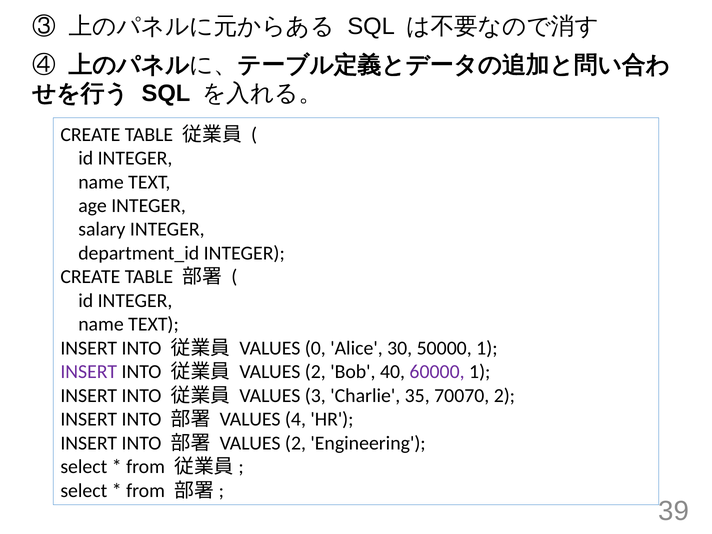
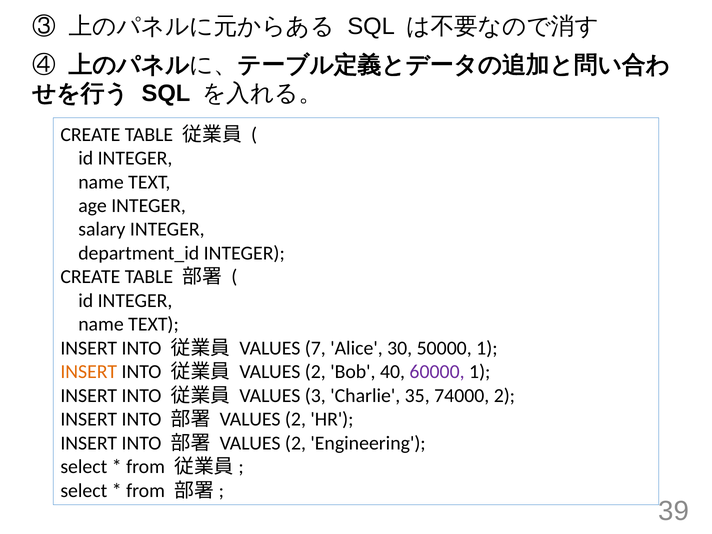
0: 0 -> 7 (315, 348)
INSERT colour: purple -> orange (89, 372)
70070: 70070 -> 74000 (462, 396)
4: 4 -> 2 (295, 419)
